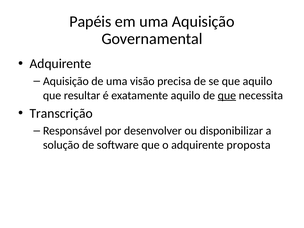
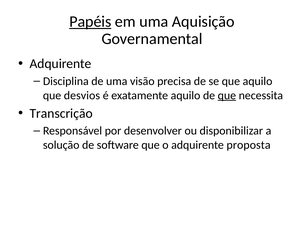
Papéis underline: none -> present (90, 22)
Aquisição: Aquisição -> Disciplina (66, 81)
resultar: resultar -> desvios (82, 95)
